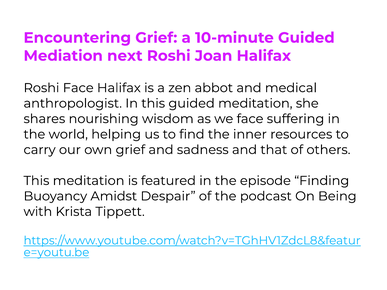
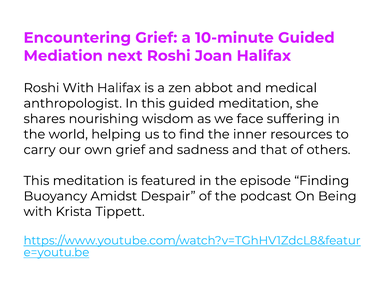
Roshi Face: Face -> With (78, 88)
